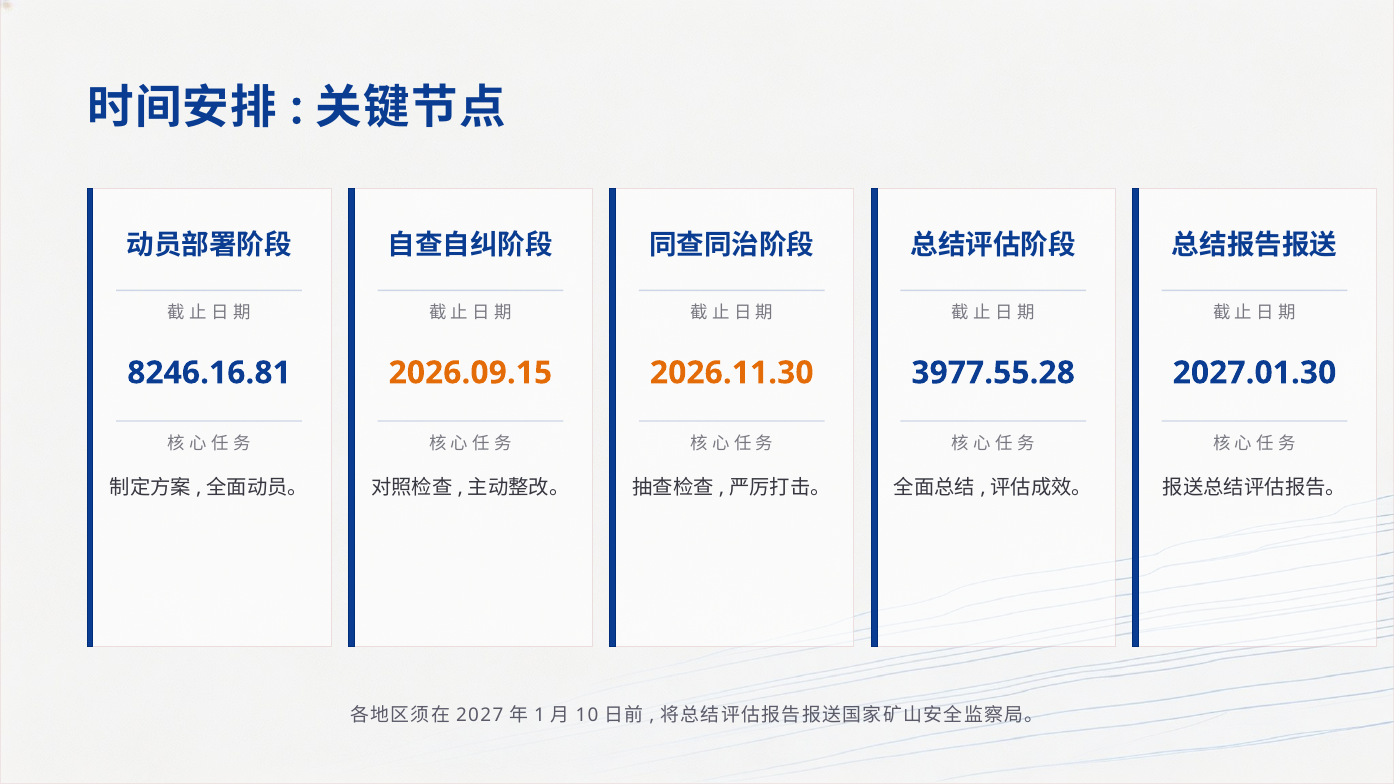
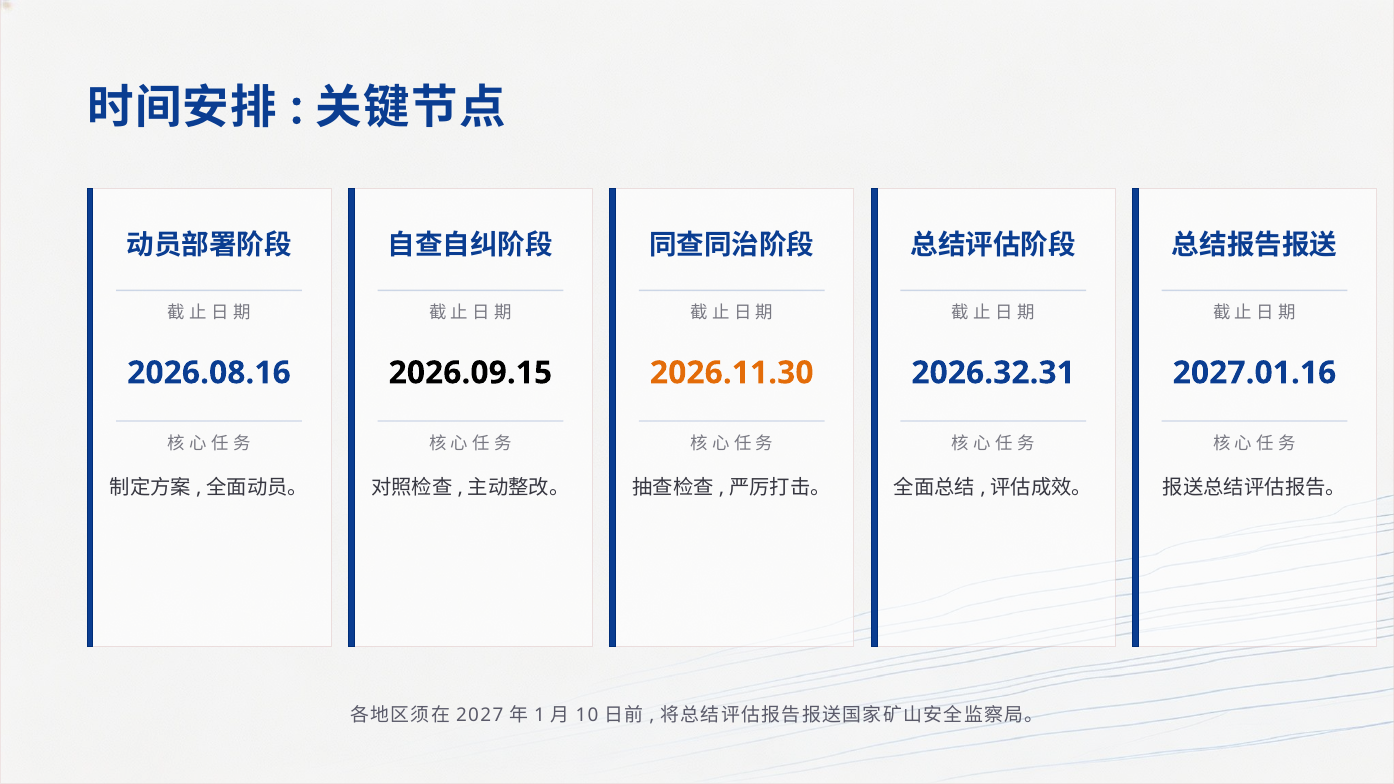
8246.16.81: 8246.16.81 -> 2026.08.16 (209, 373)
2026.09.15 colour: orange -> black (470, 373)
3977.55.28: 3977.55.28 -> 2026.32.31 (993, 373)
2027.01.30: 2027.01.30 -> 2027.01.16 (1255, 373)
